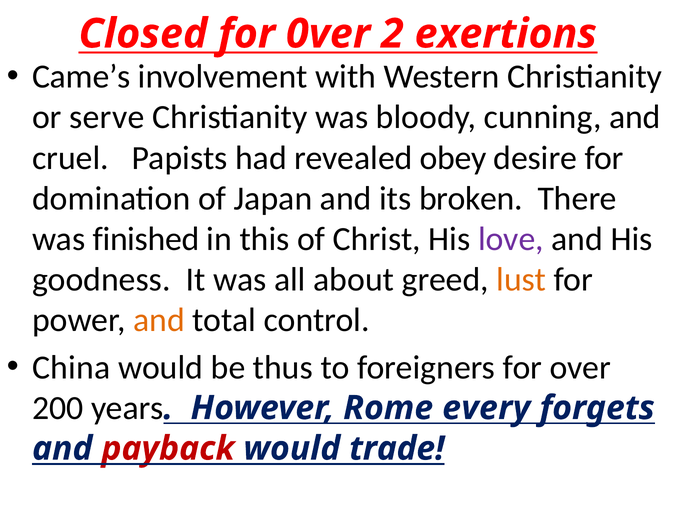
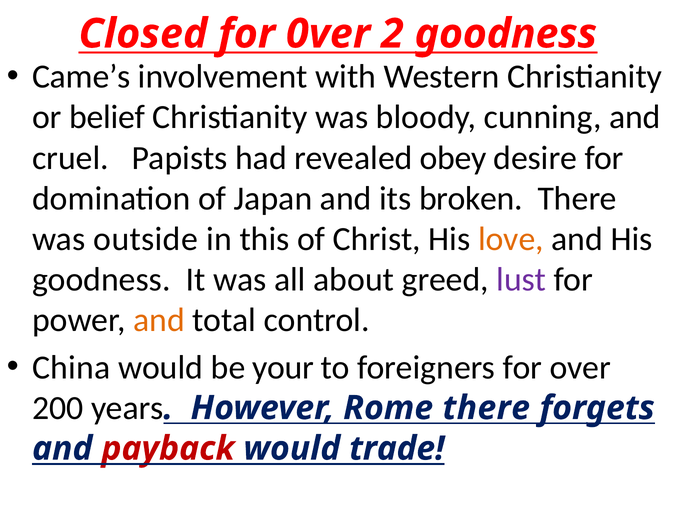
2 exertions: exertions -> goodness (506, 34)
serve: serve -> belief (107, 117)
finished: finished -> outside (146, 239)
love colour: purple -> orange (511, 239)
lust colour: orange -> purple (521, 280)
thus: thus -> your (283, 367)
Rome every: every -> there (486, 408)
